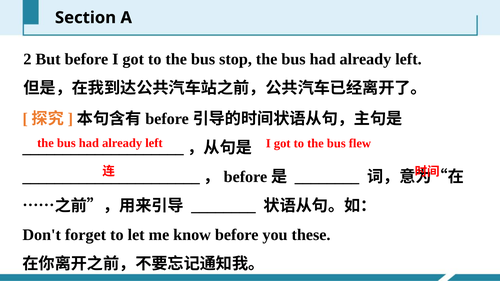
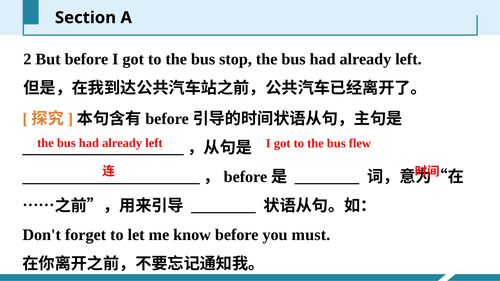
these: these -> must (311, 235)
